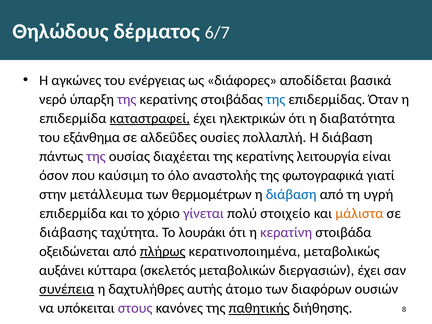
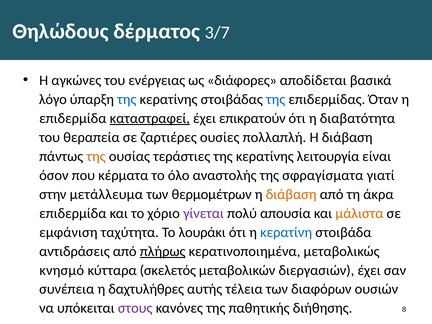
6/7: 6/7 -> 3/7 (217, 33)
νερό: νερό -> λόγο (53, 99)
της colour: purple -> blue (127, 99)
ηλεκτρικών: ηλεκτρικών -> επικρατούν (252, 118)
εξάνθημα: εξάνθημα -> θεραπεία (91, 137)
αλδεΰδες: αλδεΰδες -> ζαρτιέρες (169, 137)
της colour: purple -> orange (96, 156)
διαχέεται: διαχέεται -> τεράστιες (182, 156)
καύσιμη: καύσιμη -> κέρματα (123, 175)
φωτογραφικά: φωτογραφικά -> σφραγίσματα (323, 175)
διάβαση colour: blue -> orange (291, 194)
υγρή: υγρή -> άκρα (378, 194)
στοιχείο: στοιχείο -> απουσία (285, 213)
διάβασης: διάβασης -> εμφάνιση (68, 232)
κερατίνη colour: purple -> blue (286, 232)
οξειδώνεται: οξειδώνεται -> αντιδράσεις (74, 251)
αυξάνει: αυξάνει -> κνησμό (62, 270)
συνέπεια underline: present -> none (67, 289)
άτομο: άτομο -> τέλεια (244, 289)
παθητικής underline: present -> none (259, 308)
